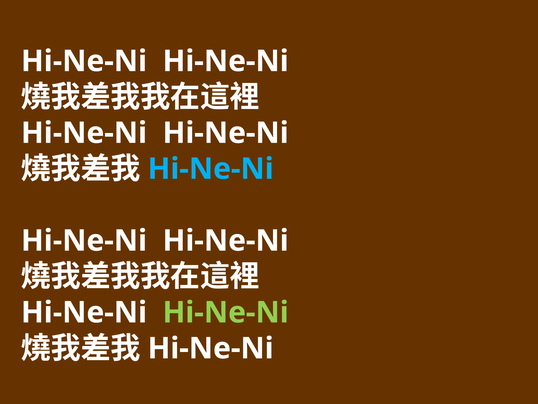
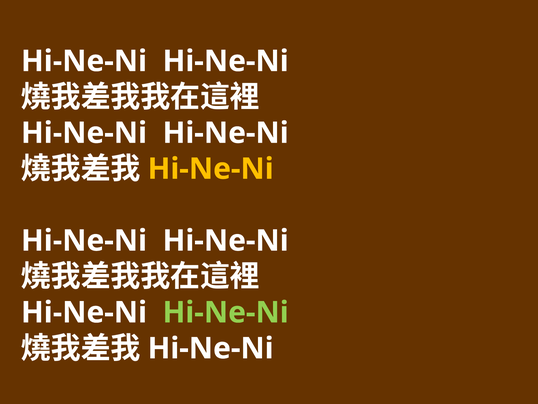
Hi-Ne-Ni colour: light blue -> yellow (211, 169)
